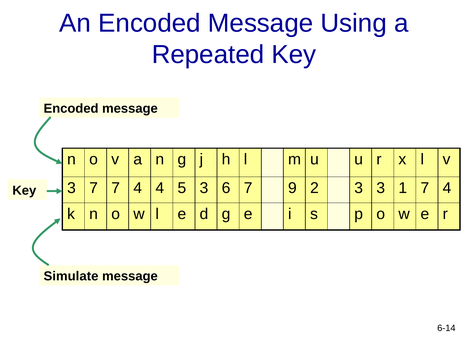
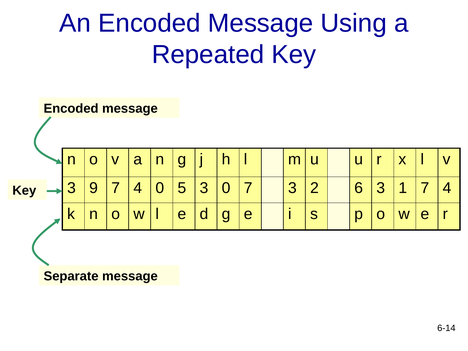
3 7: 7 -> 9 (94, 188)
4 4: 4 -> 0 (160, 188)
3 6: 6 -> 0 (226, 188)
7 9: 9 -> 3 (292, 188)
2 3: 3 -> 6 (359, 188)
Simulate: Simulate -> Separate (71, 276)
